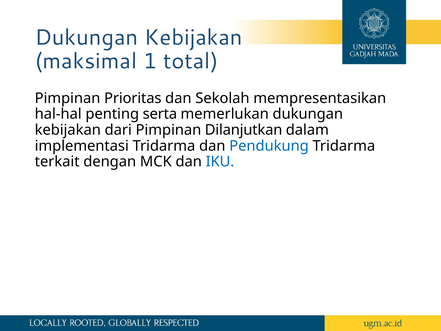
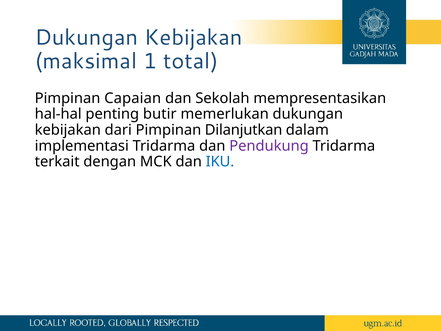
Prioritas: Prioritas -> Capaian (133, 98)
serta: serta -> butir (160, 114)
Pendukung colour: blue -> purple (269, 146)
